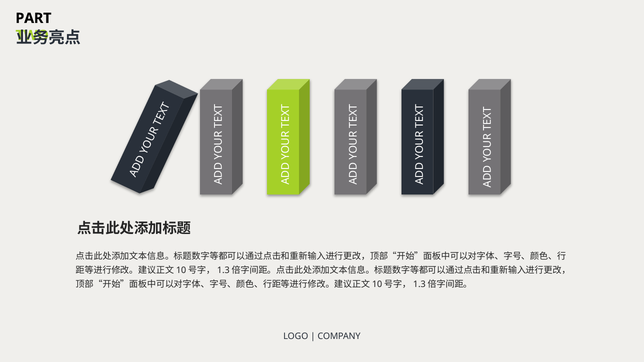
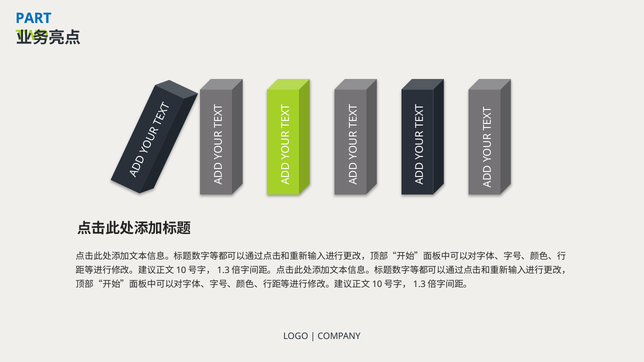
PART colour: black -> blue (33, 18)
